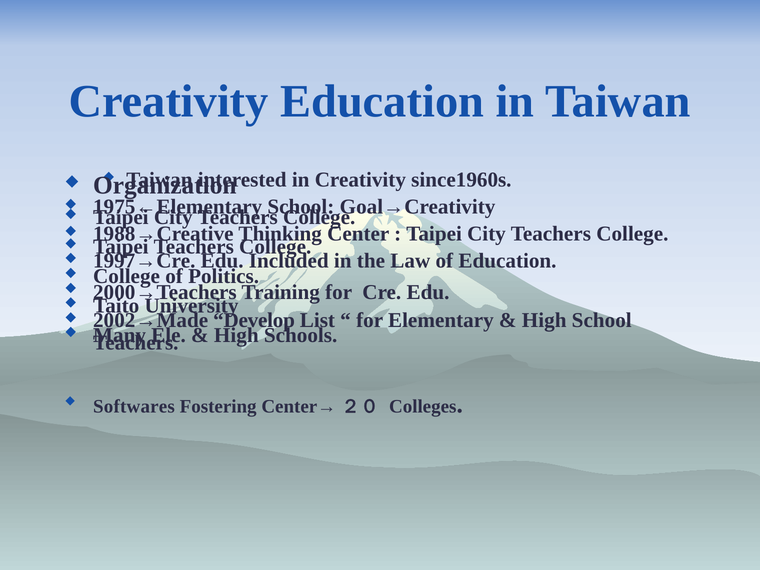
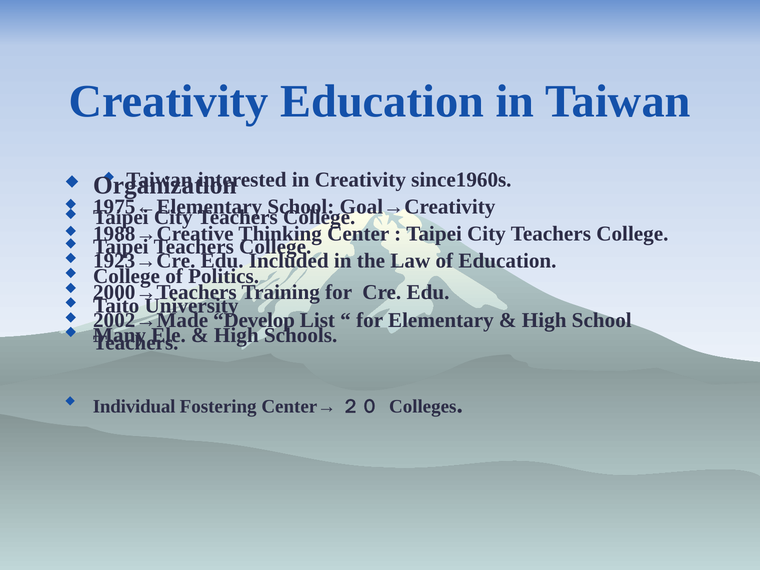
1997→Cre: 1997→Cre -> 1923→Cre (144, 261)
Softwares: Softwares -> Individual (134, 406)
